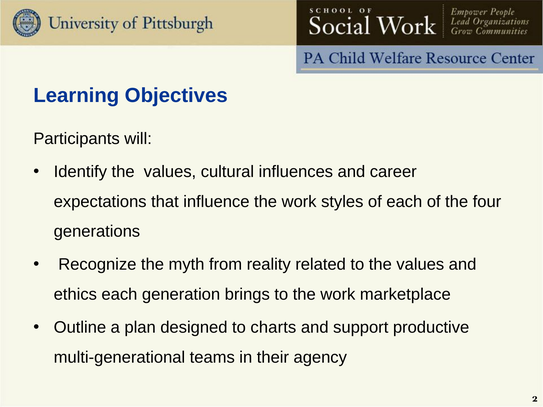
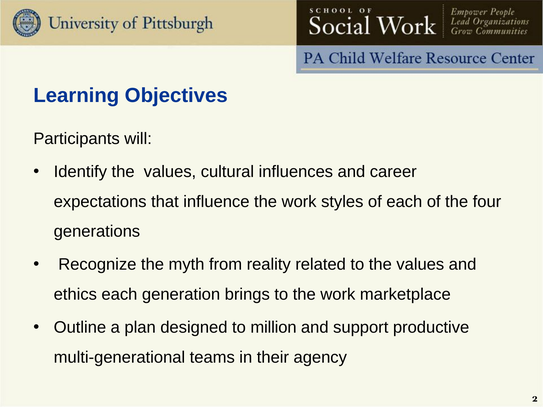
charts: charts -> million (274, 328)
